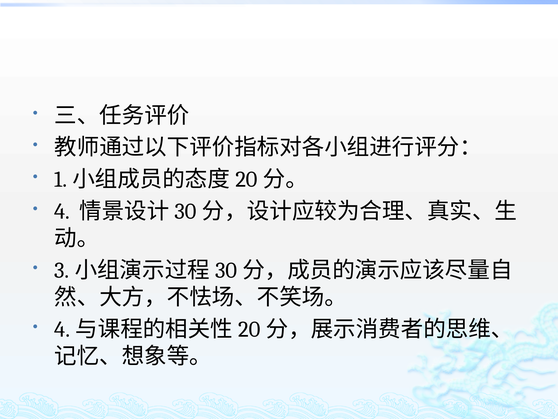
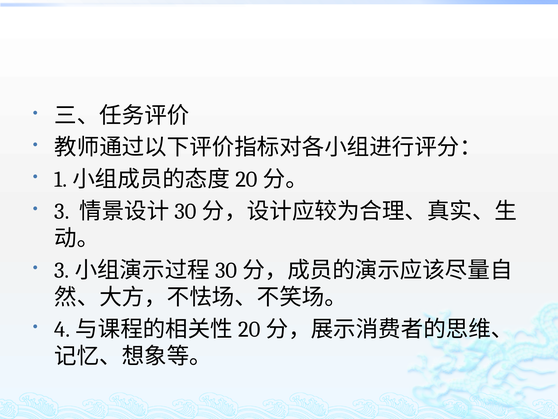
4: 4 -> 3 (62, 211)
